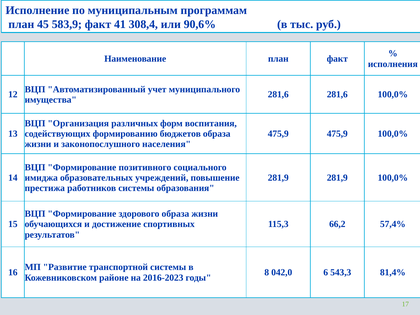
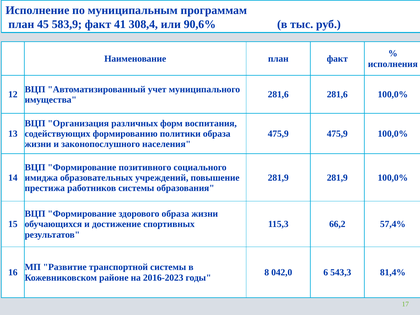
бюджетов: бюджетов -> политики (180, 134)
